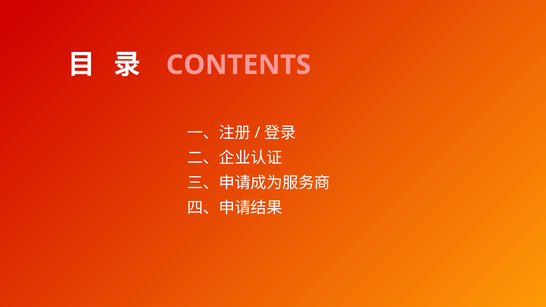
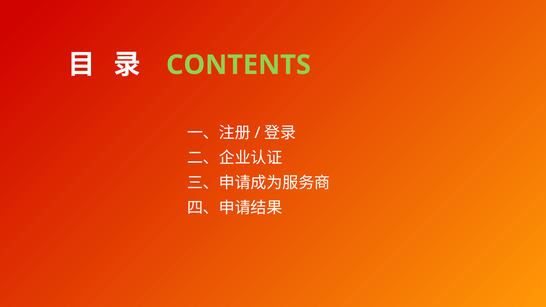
CONTENTS colour: pink -> light green (239, 65)
